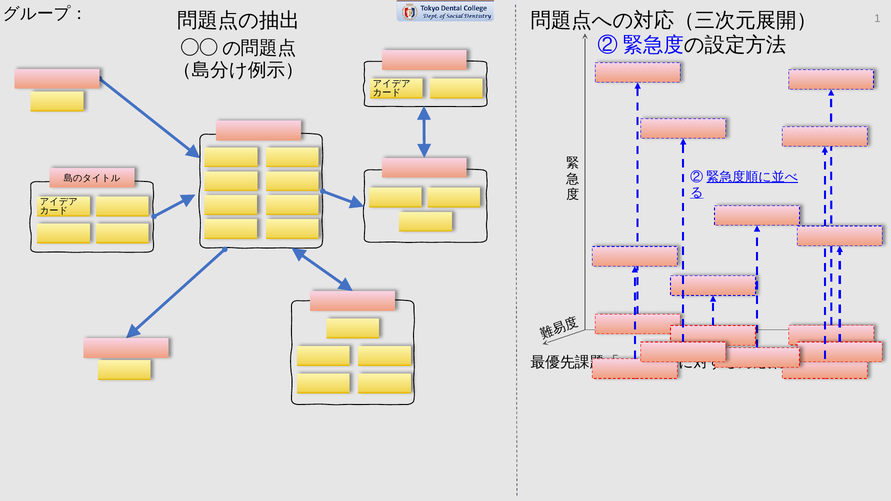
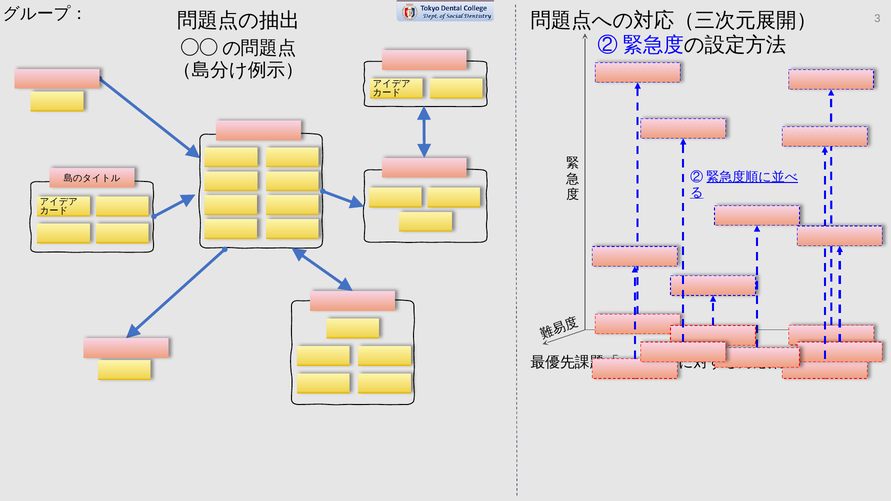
1: 1 -> 3 (877, 18)
